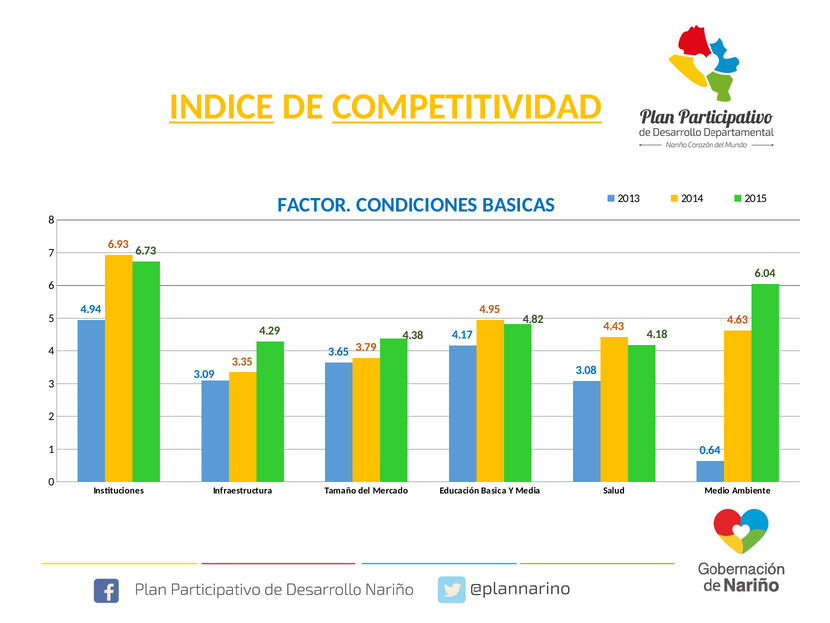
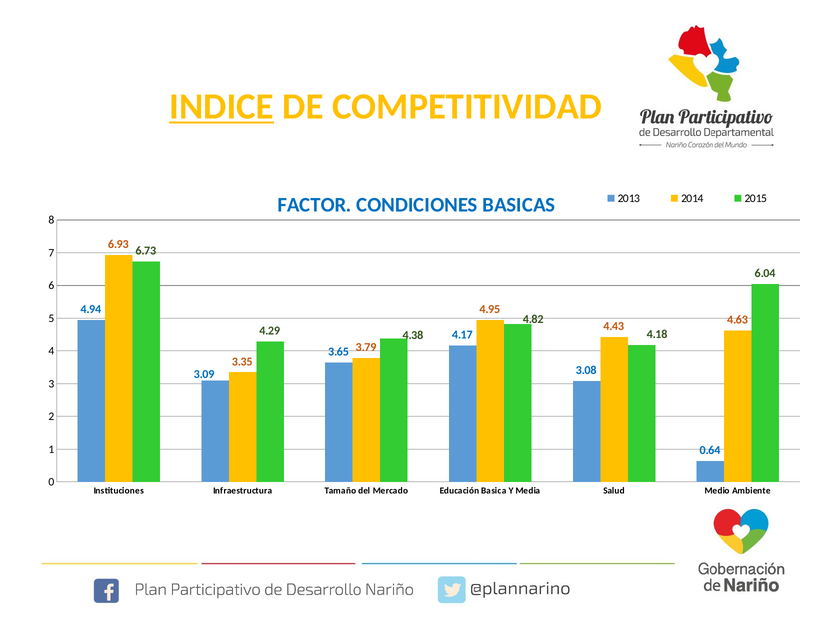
COMPETITIVIDAD underline: present -> none (467, 106)
